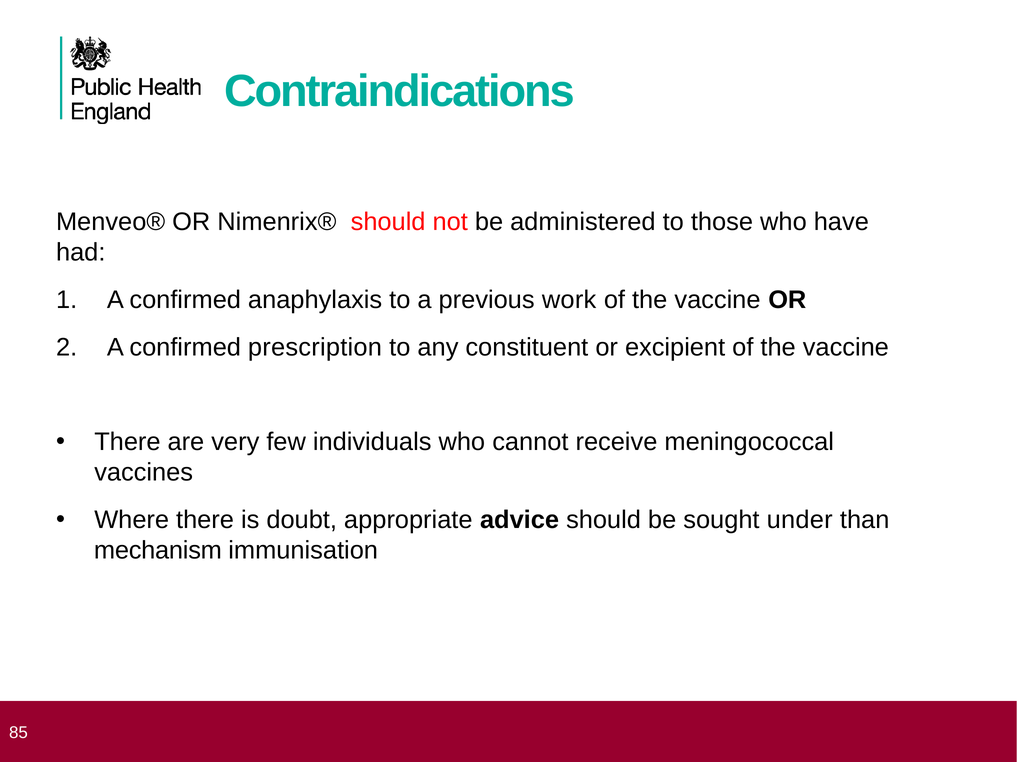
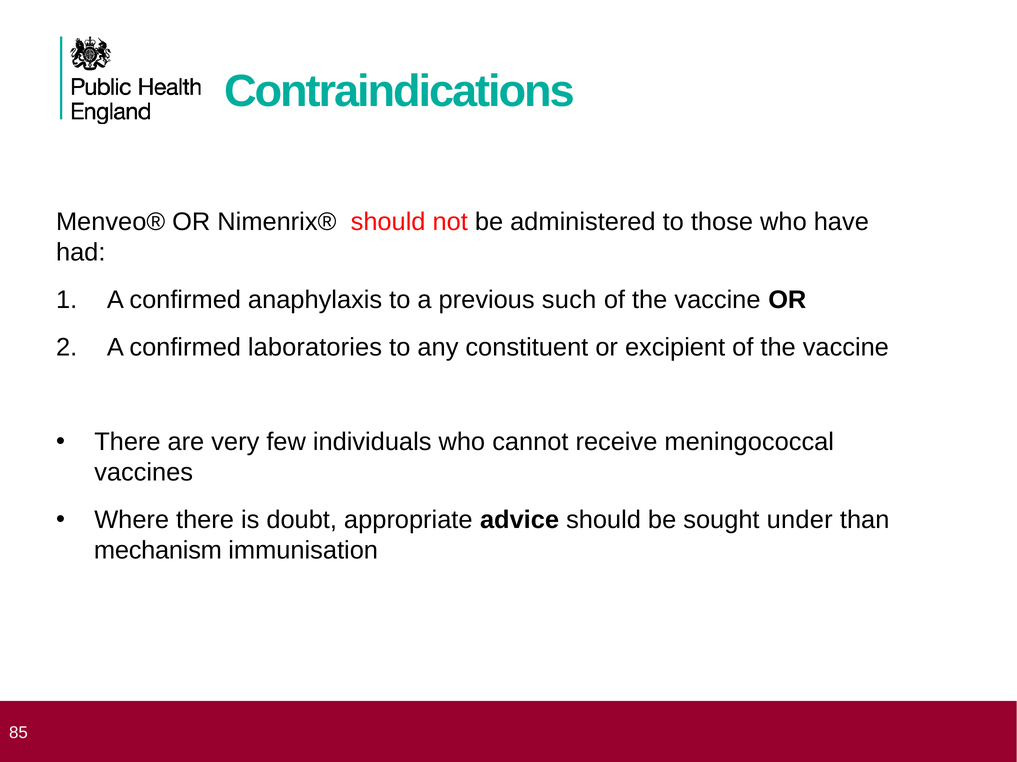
work: work -> such (569, 300)
prescription: prescription -> laboratories (315, 348)
